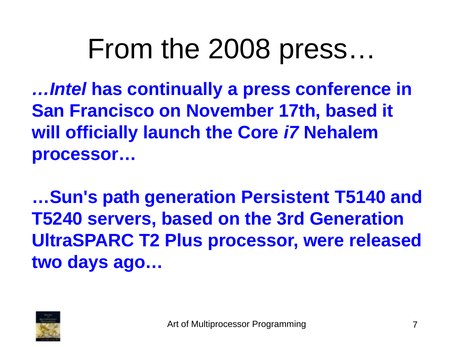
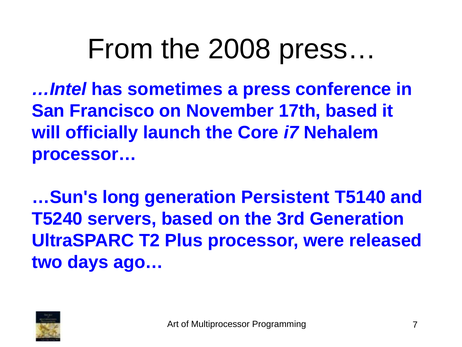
continually: continually -> sometimes (175, 89)
path: path -> long (121, 197)
